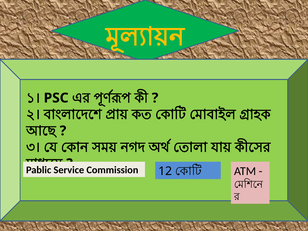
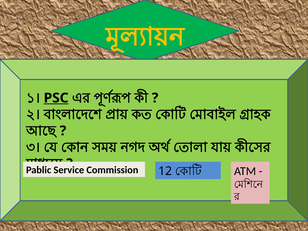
PSC underline: none -> present (56, 98)
